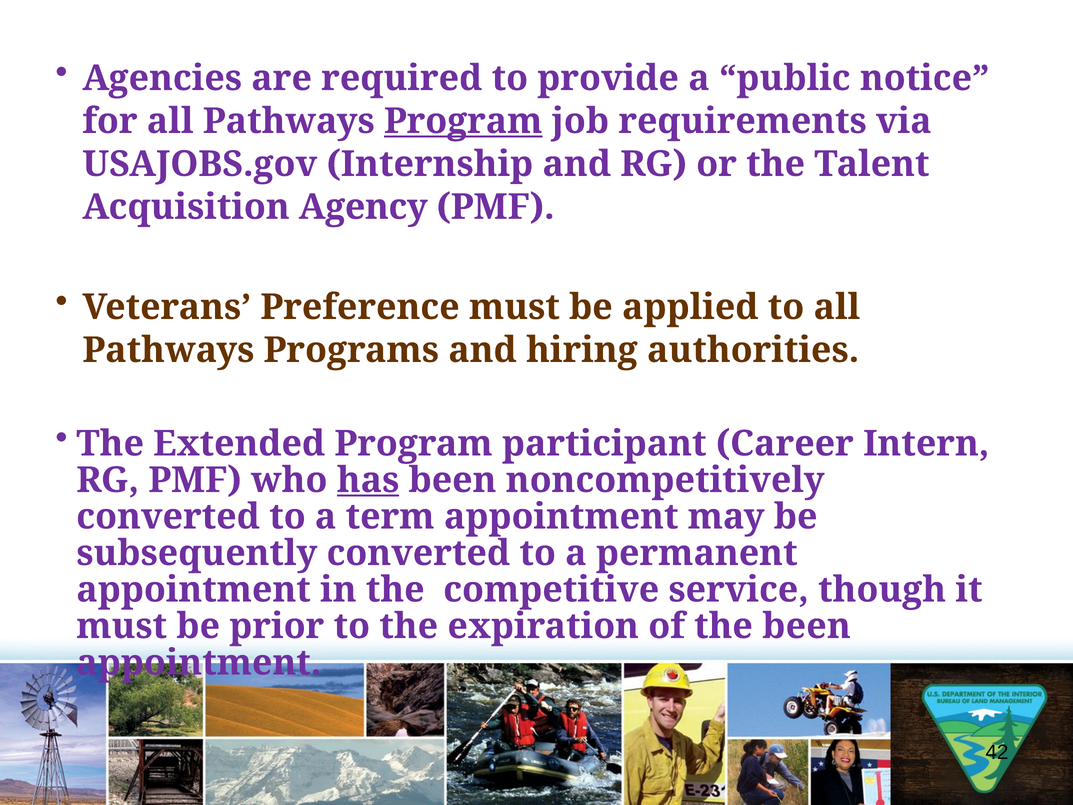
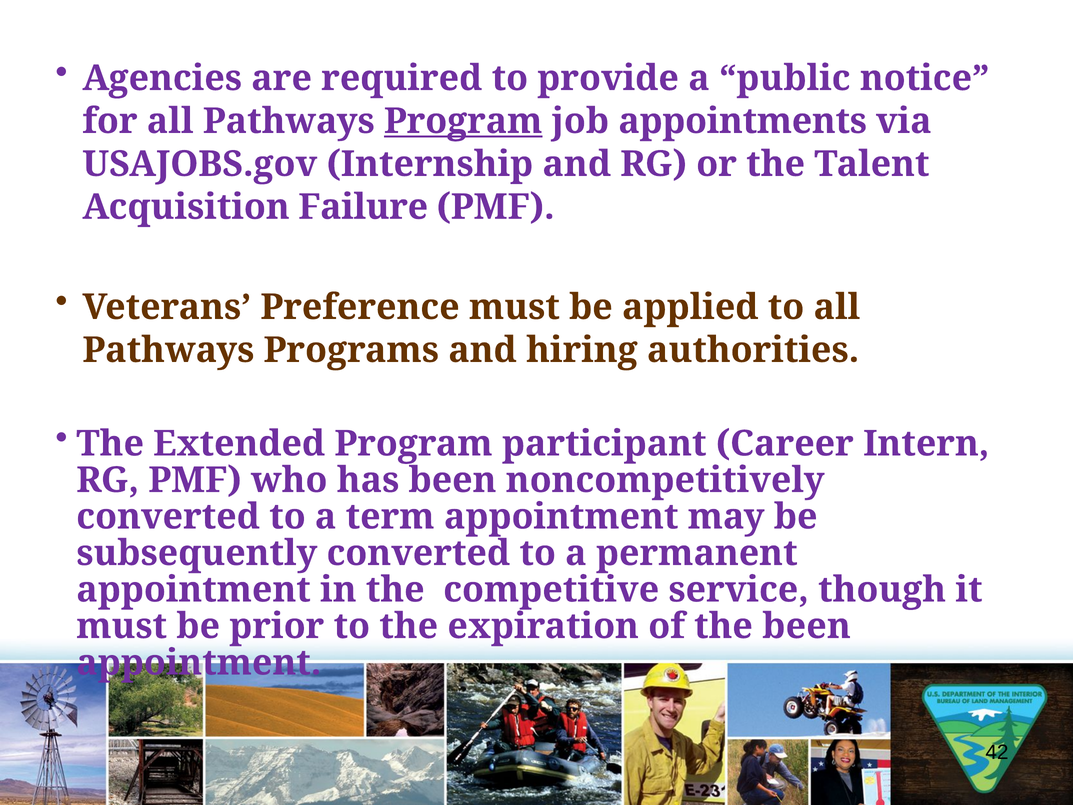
requirements: requirements -> appointments (743, 121)
Agency: Agency -> Failure (363, 207)
has underline: present -> none (368, 480)
